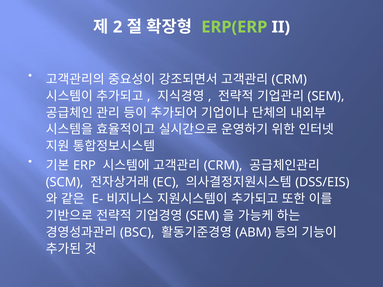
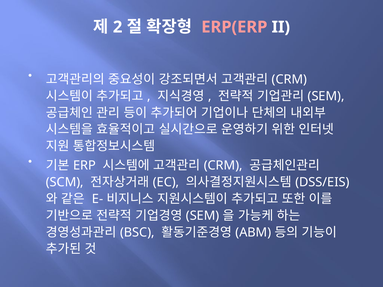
ERP(ERP colour: light green -> pink (234, 27)
